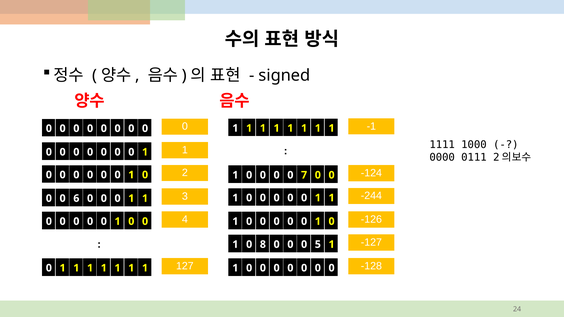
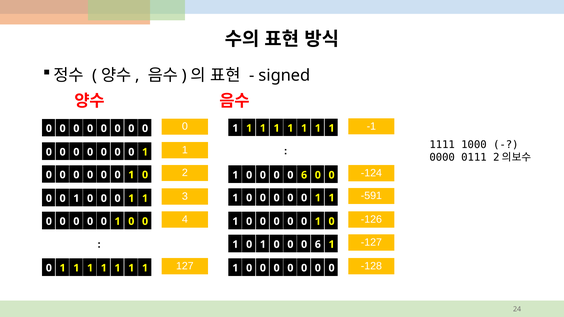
7: 7 -> 6 (304, 175)
-244: -244 -> -591 (371, 196)
6: 6 -> 1 (76, 199)
1 0 8: 8 -> 1 (263, 245)
5: 5 -> 6 (318, 245)
